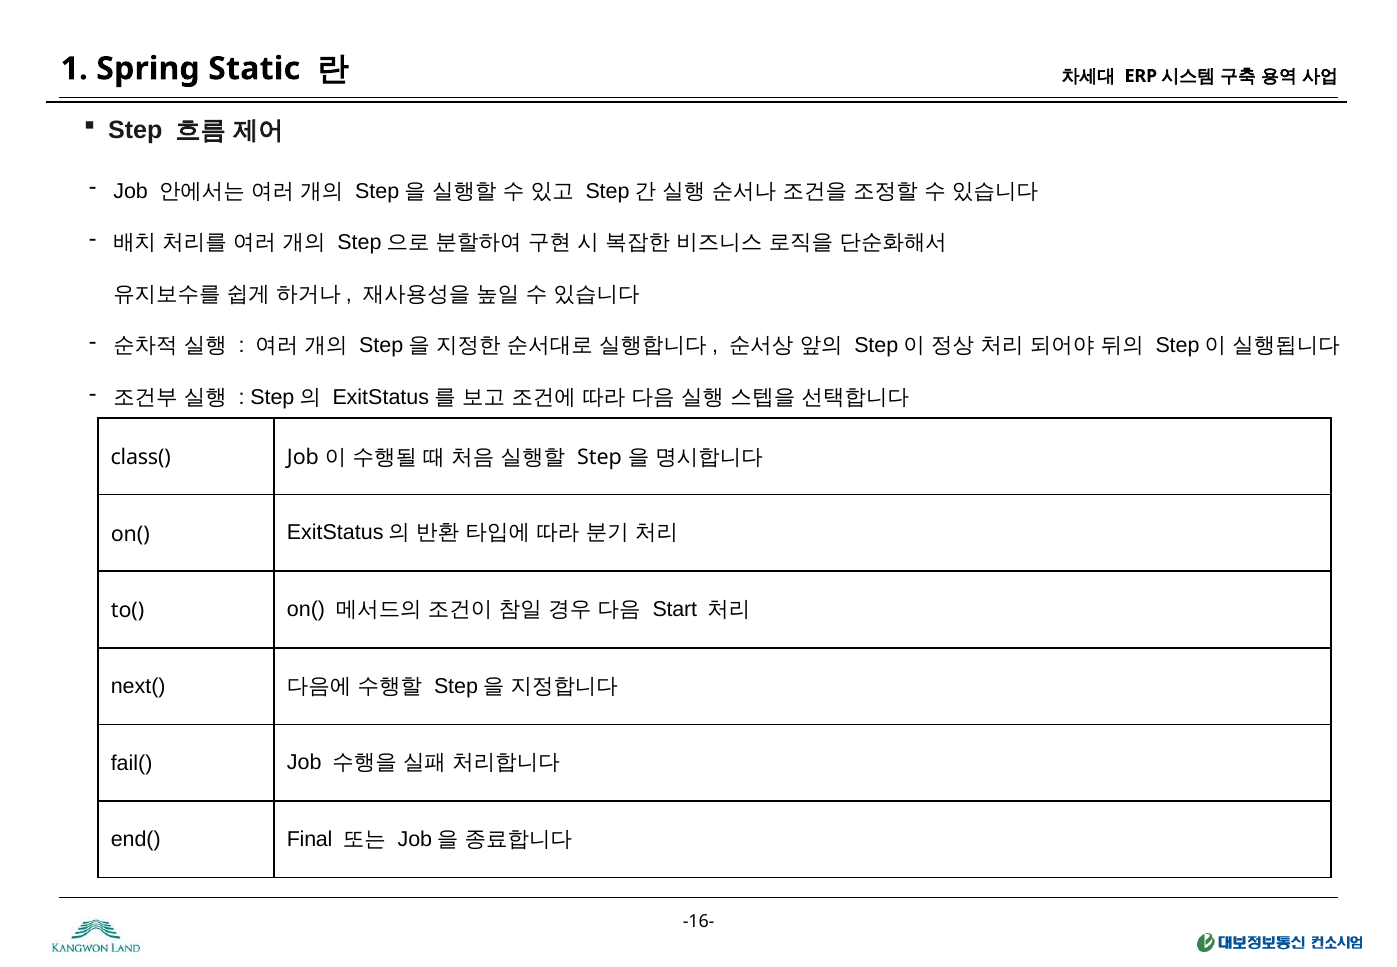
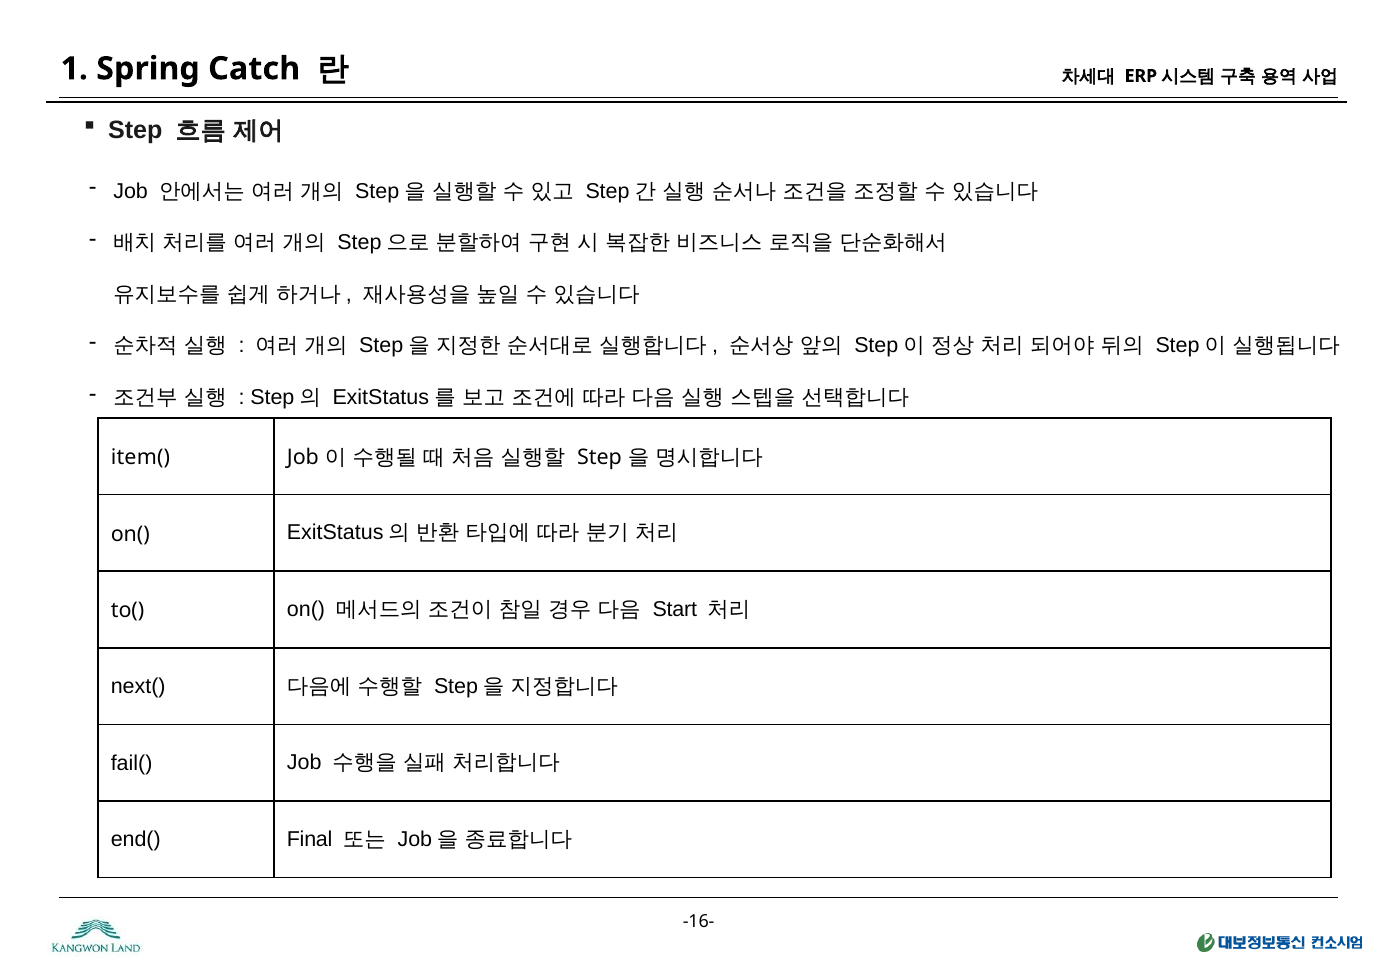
Static: Static -> Catch (254, 69)
class(: class( -> item( (140, 458)
